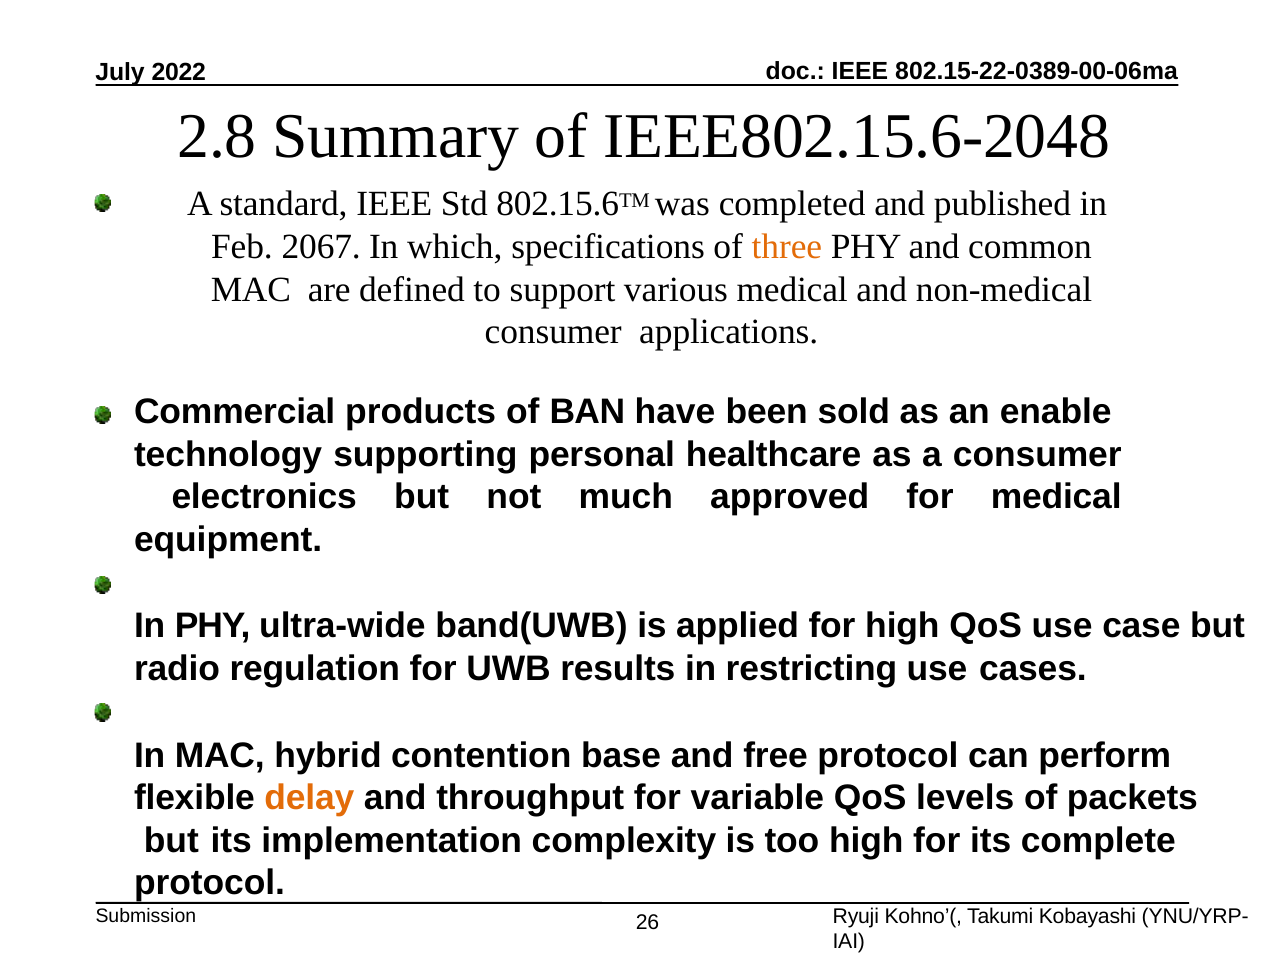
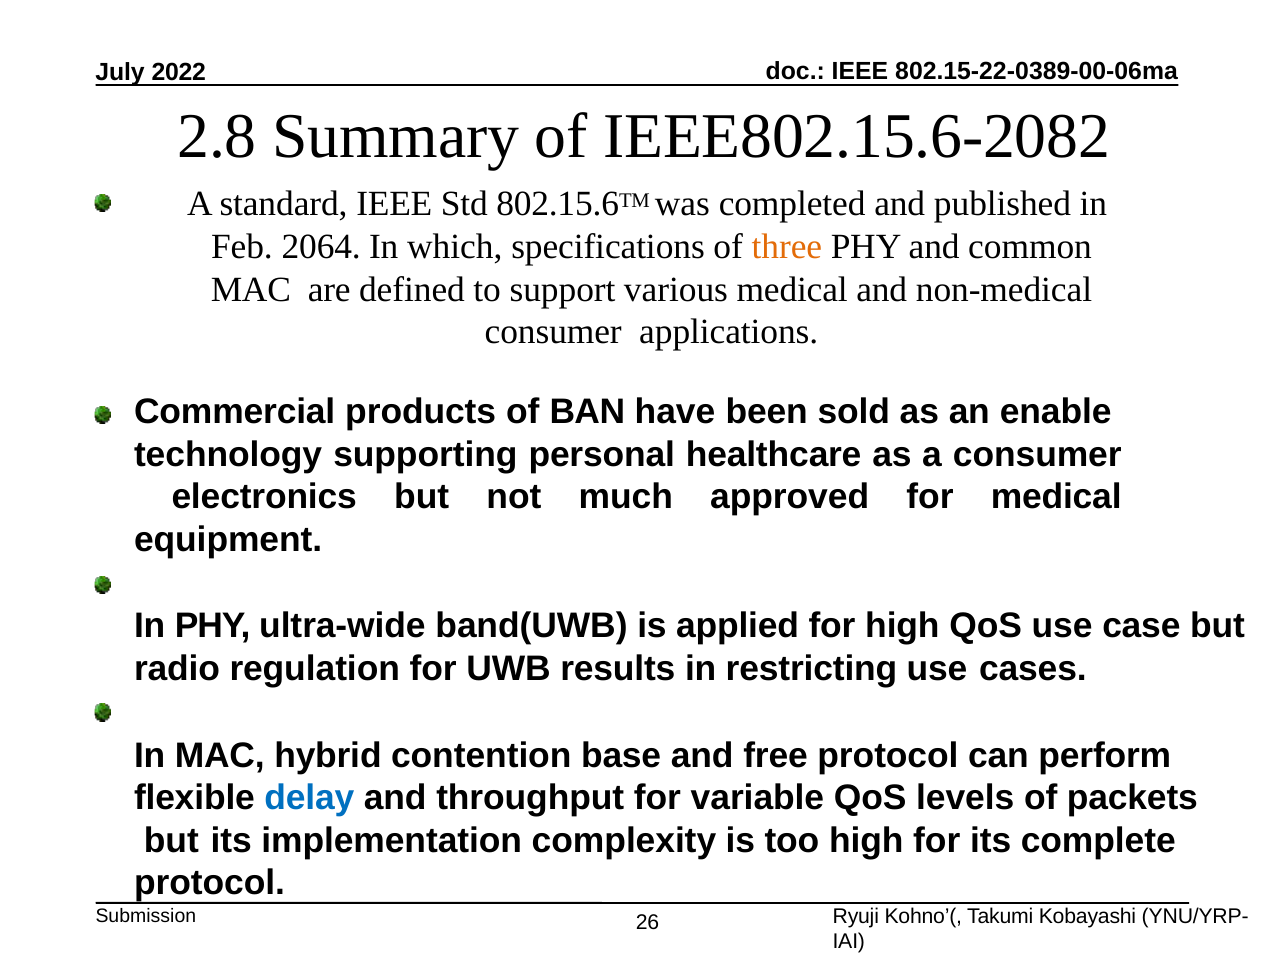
IEEE802.15.6-2048: IEEE802.15.6-2048 -> IEEE802.15.6-2082 (857, 136)
2067: 2067 -> 2064 (321, 247)
delay colour: orange -> blue (309, 798)
